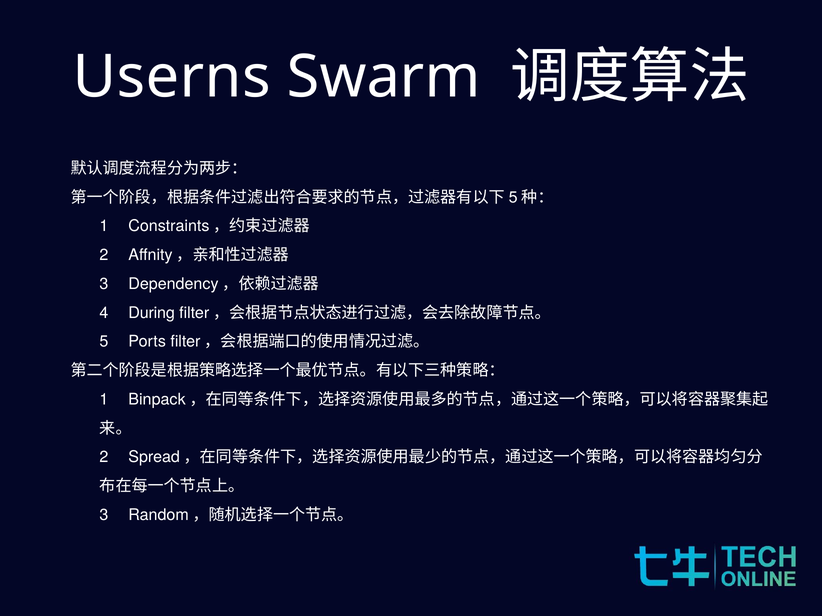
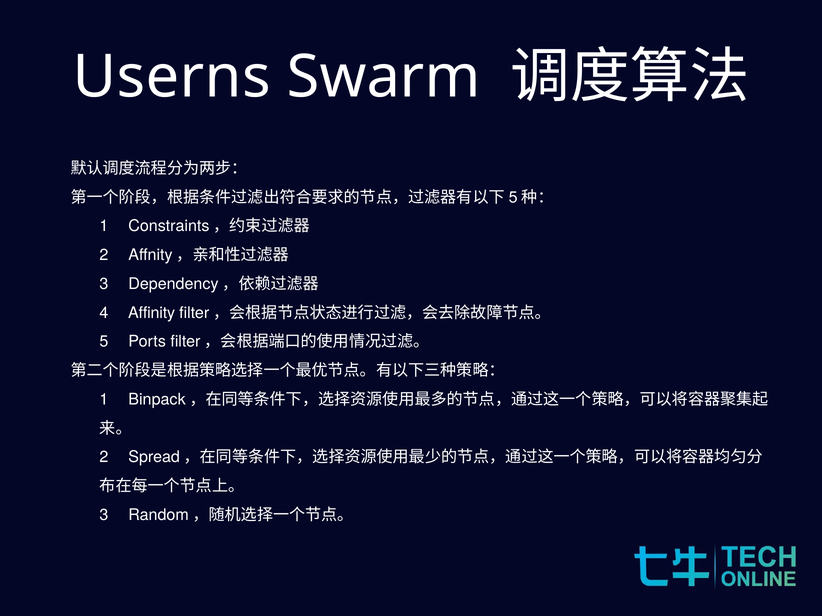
During: During -> Affinity (152, 313)
